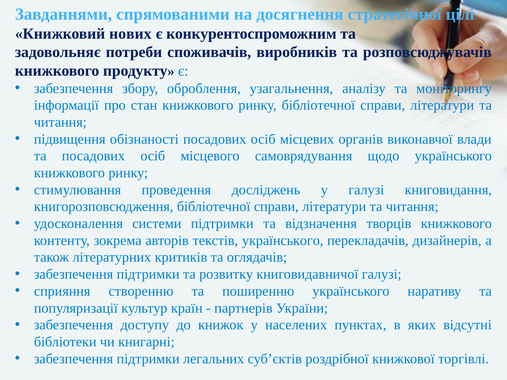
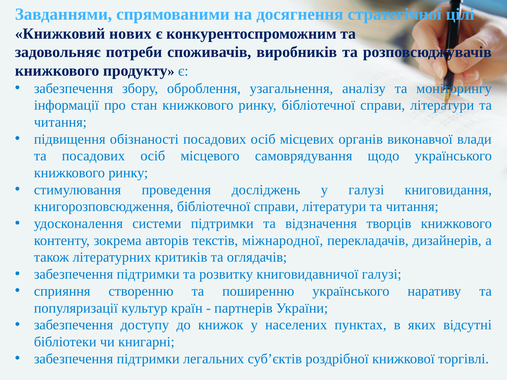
текстів українського: українського -> міжнародної (283, 241)
